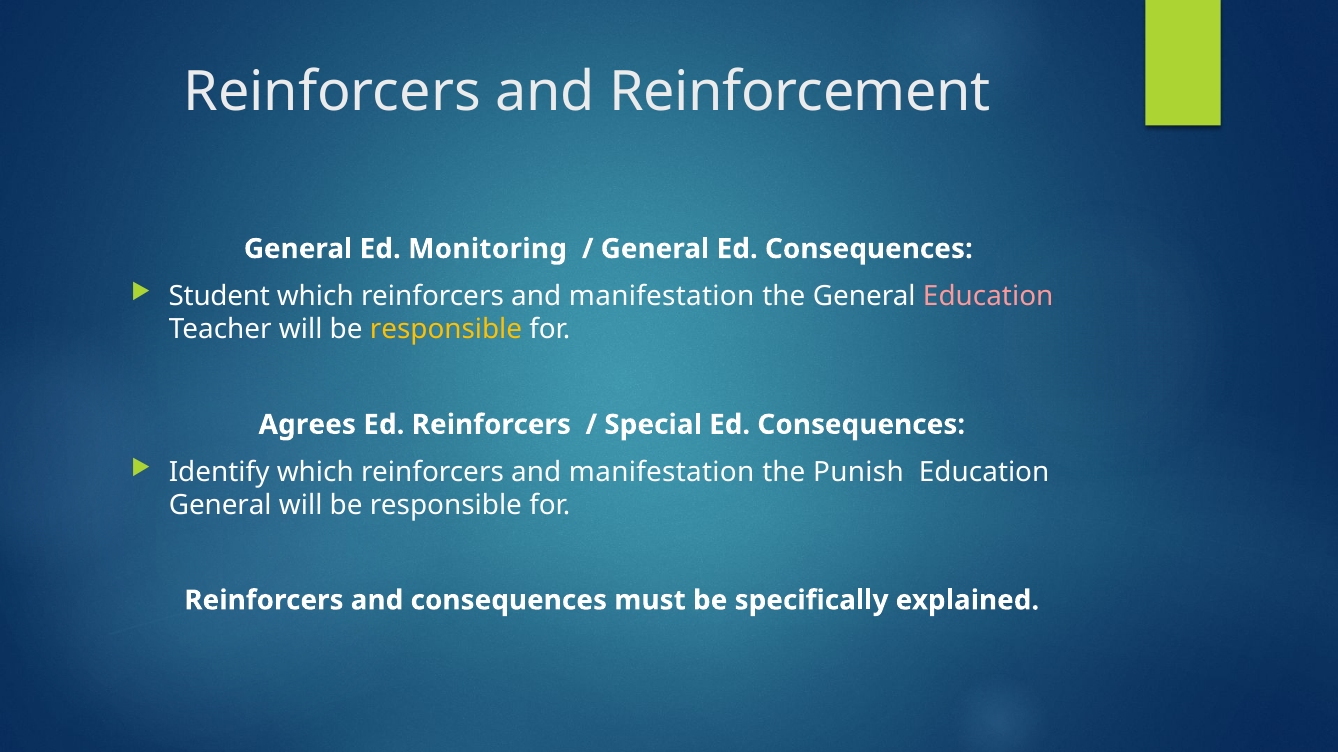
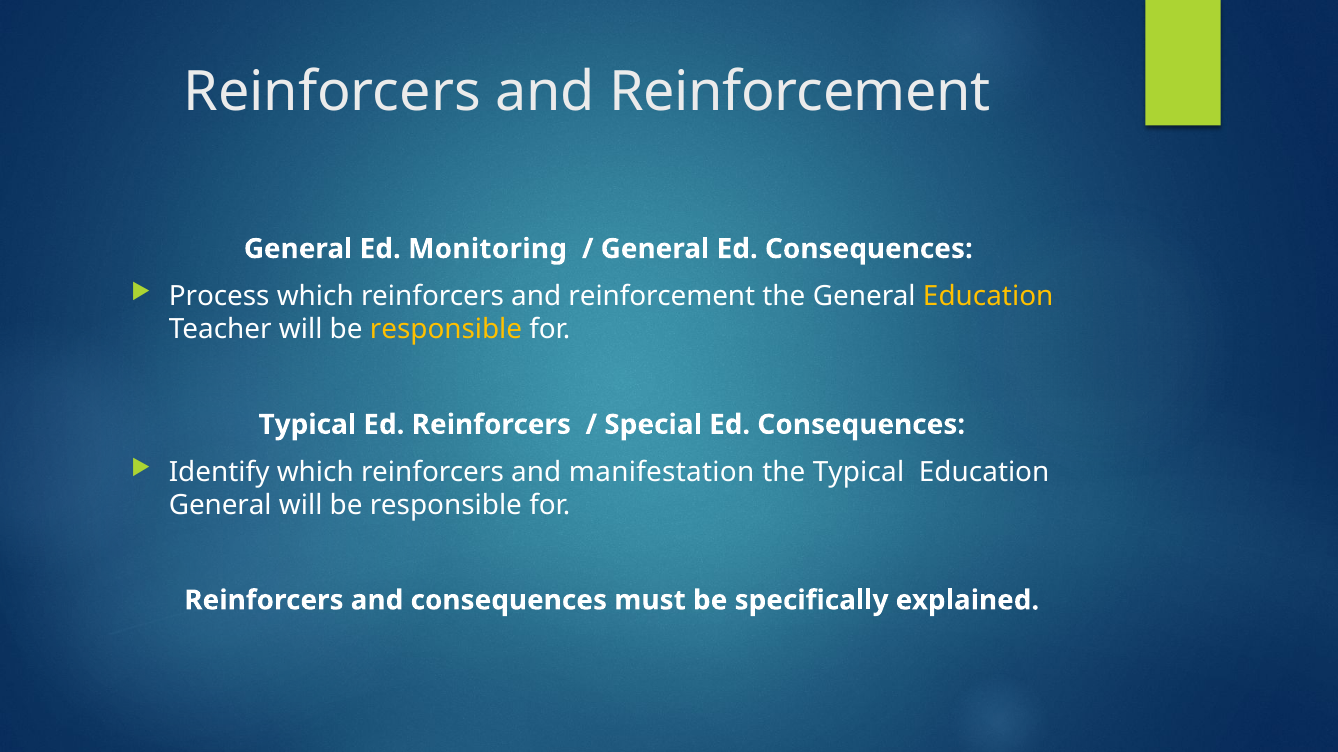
Student: Student -> Process (219, 297)
manifestation: manifestation -> reinforcement (662, 297)
Education colour: pink -> yellow (988, 297)
Agrees: Agrees -> Typical (307, 425)
the Punish: Punish -> Typical (859, 472)
